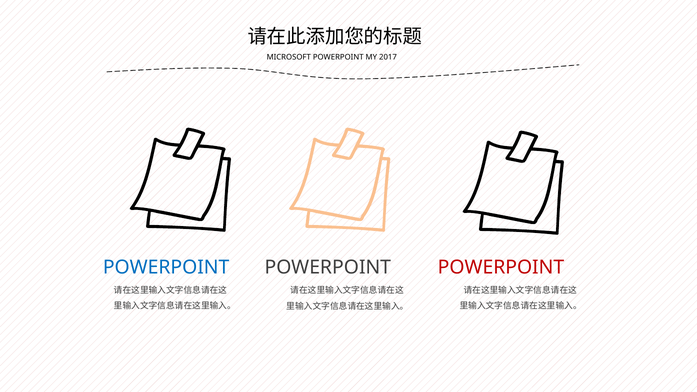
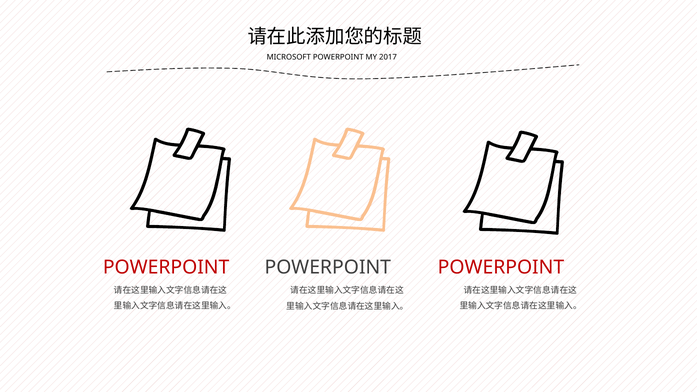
POWERPOINT colour: blue -> red (166, 267)
